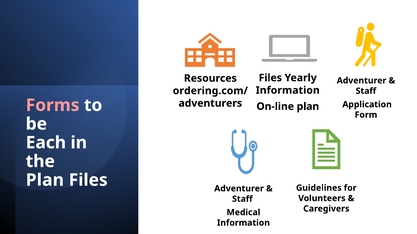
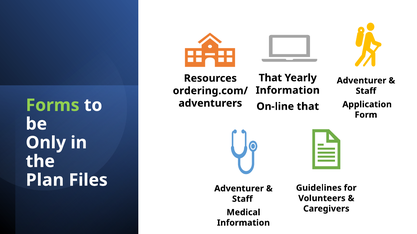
Files: Files -> That (270, 78)
Forms colour: pink -> light green (53, 105)
On-line plan: plan -> that (308, 107)
Each: Each -> Only (46, 143)
